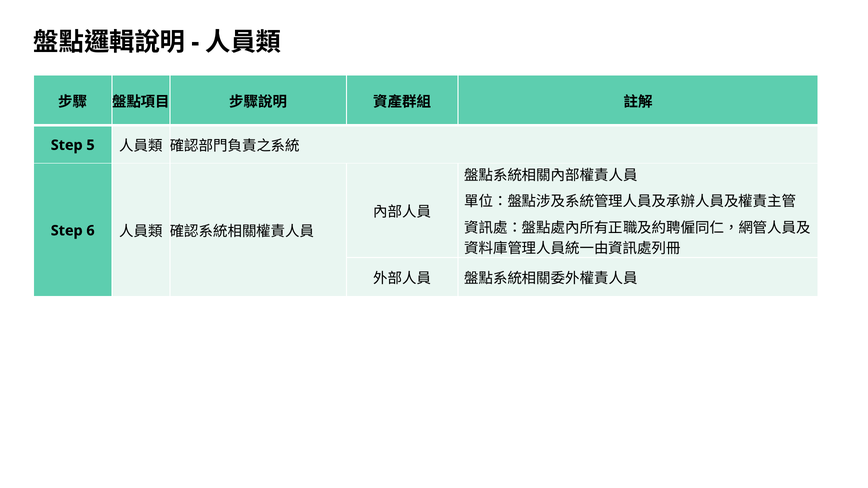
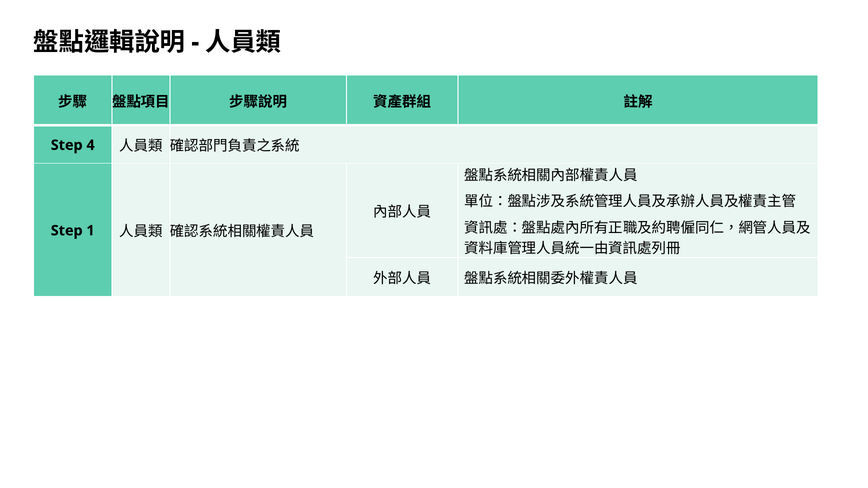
5: 5 -> 4 (91, 145)
6: 6 -> 1 (91, 231)
